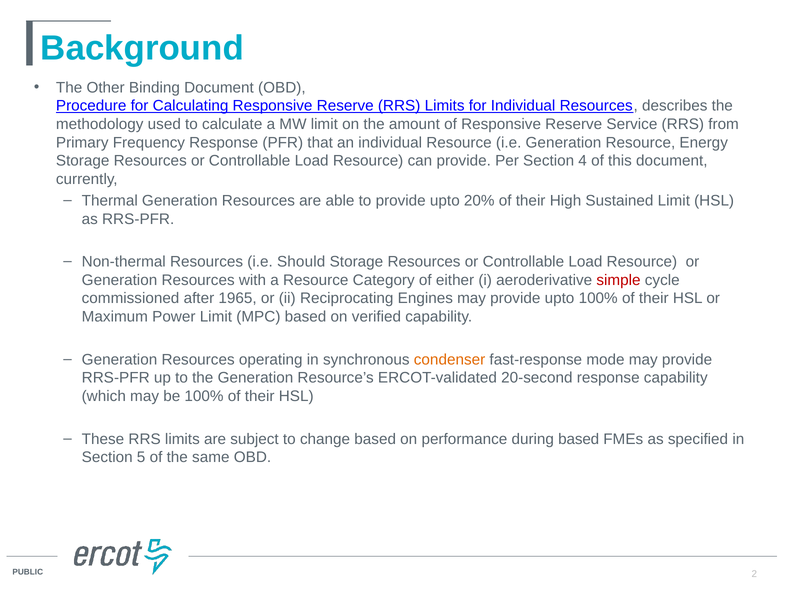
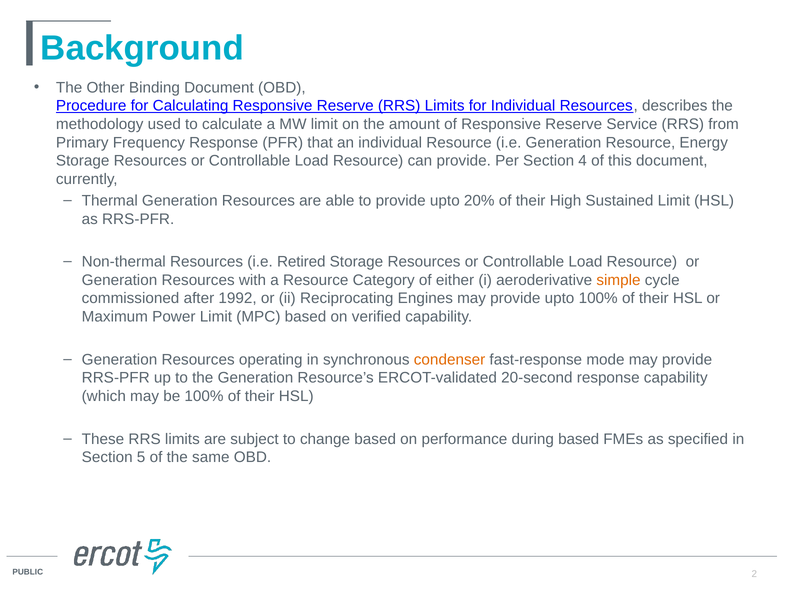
Should: Should -> Retired (301, 262)
simple colour: red -> orange (618, 280)
1965: 1965 -> 1992 (238, 298)
